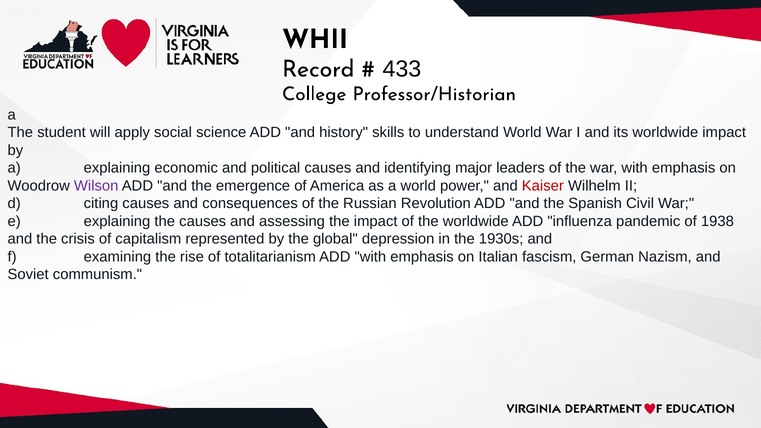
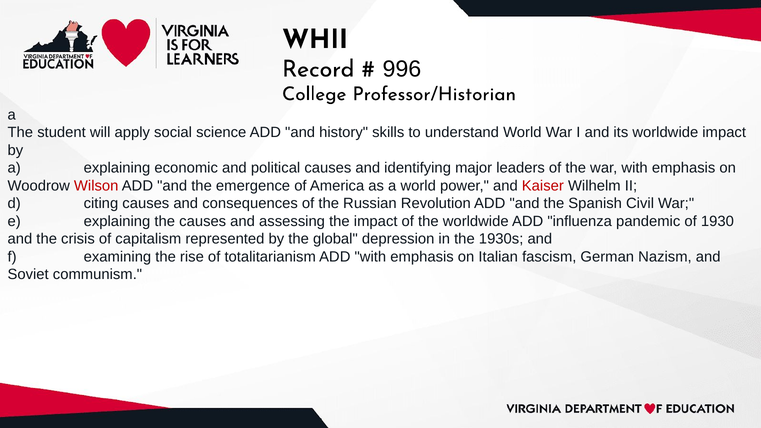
433: 433 -> 996 (402, 69)
Wilson colour: purple -> red (96, 186)
1938: 1938 -> 1930 (717, 221)
